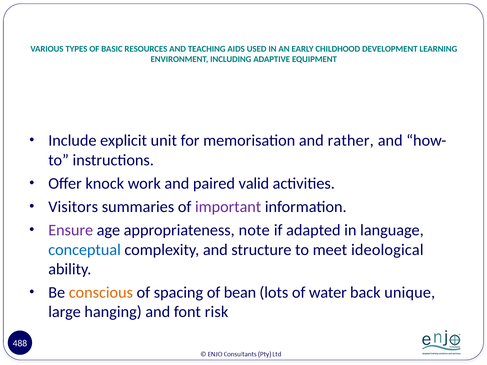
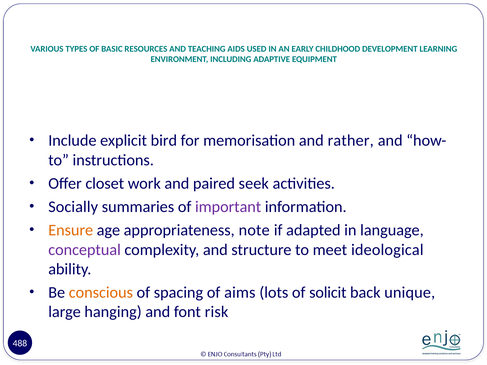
unit: unit -> bird (164, 141)
knock: knock -> closet (105, 184)
valid: valid -> seek (254, 184)
Visitors: Visitors -> Socially (73, 207)
Ensure colour: purple -> orange (71, 230)
conceptual colour: blue -> purple (85, 250)
bean: bean -> aims (240, 293)
water: water -> solicit (328, 293)
